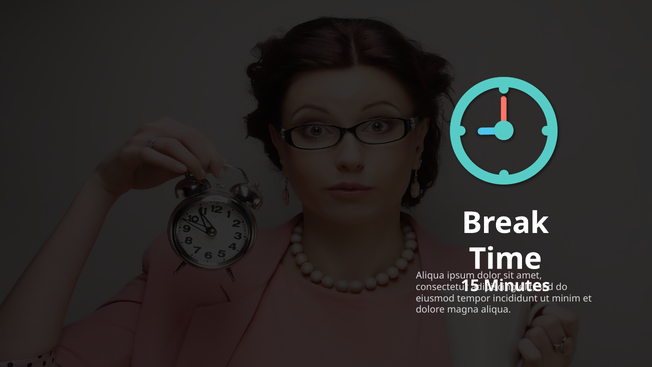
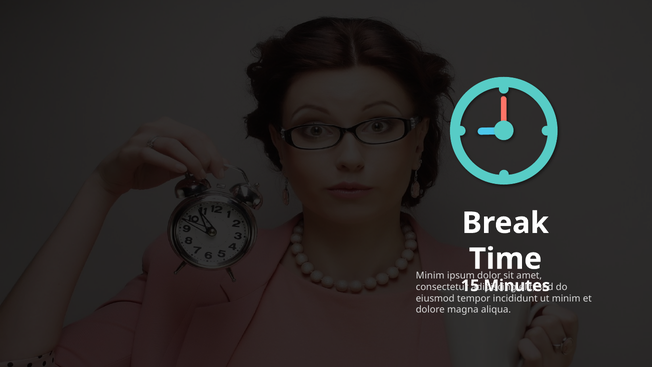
Aliqua: Aliqua -> Minim (430, 275)
